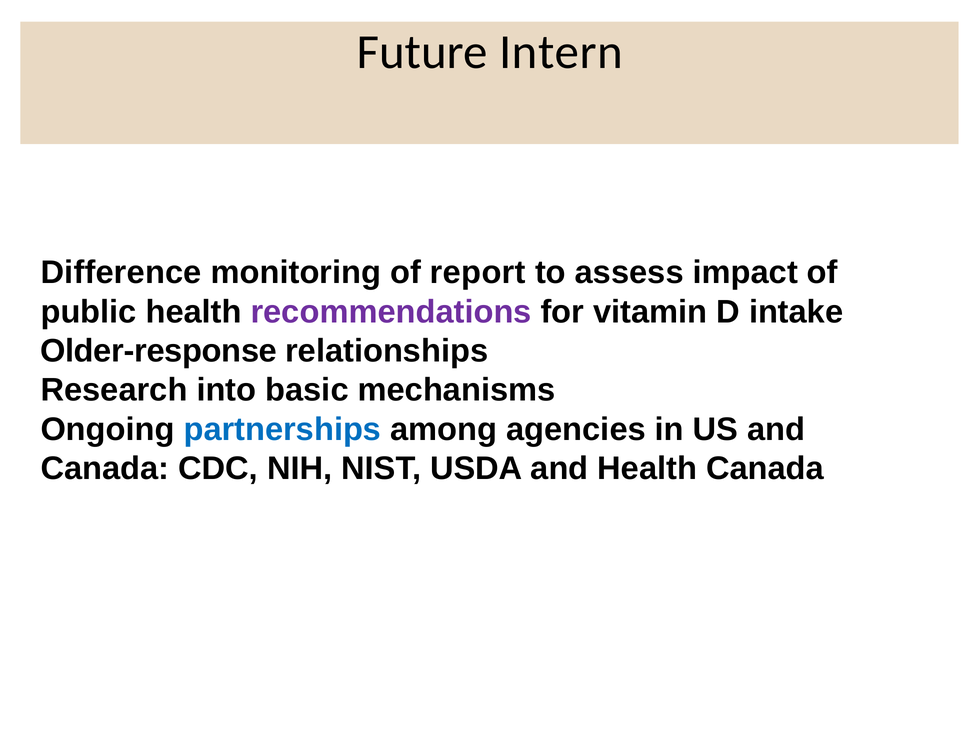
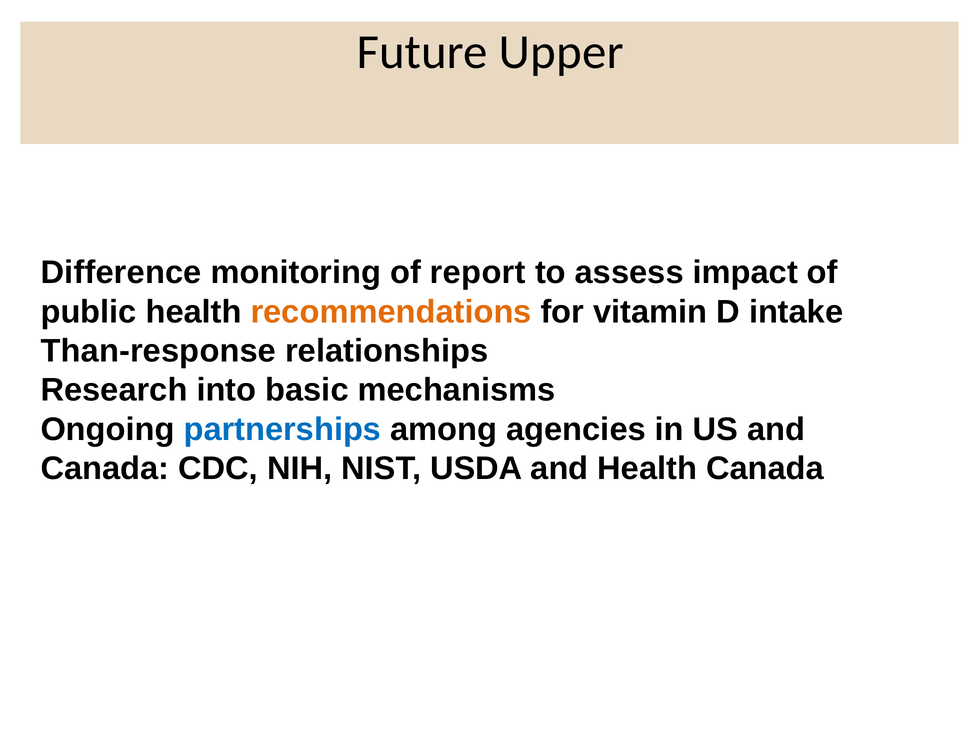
Intern: Intern -> Upper (561, 52)
recommendations colour: purple -> orange (391, 312)
Older-response: Older-response -> Than-response (158, 351)
